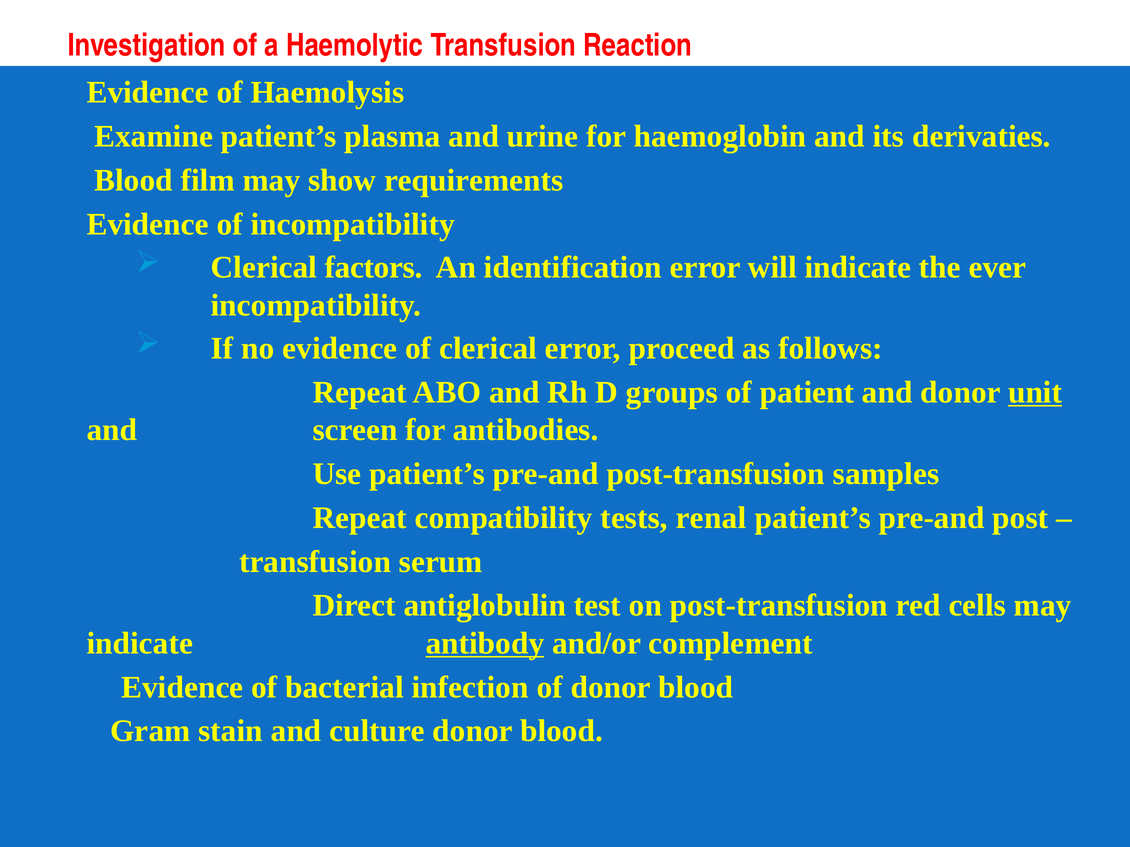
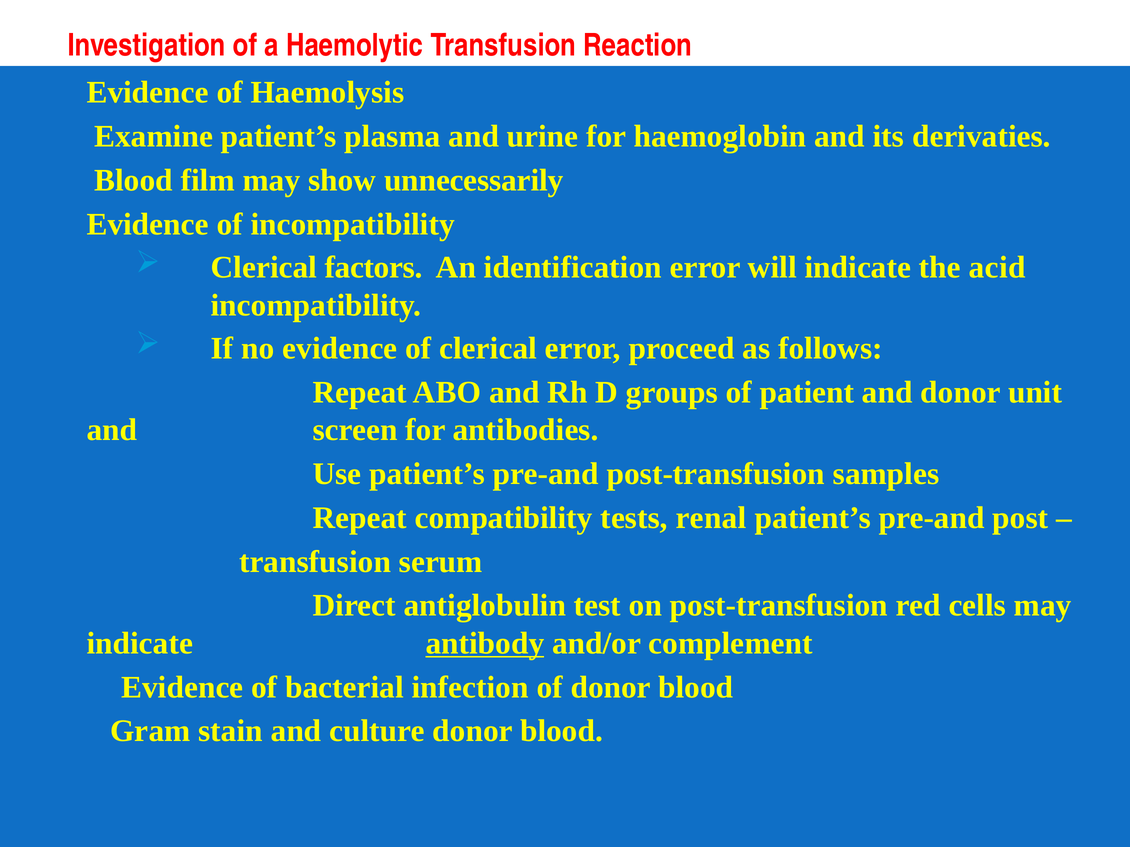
requirements: requirements -> unnecessarily (474, 181)
ever: ever -> acid (997, 268)
unit underline: present -> none (1035, 392)
